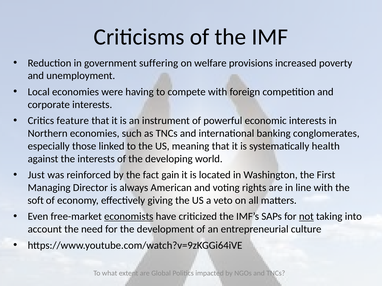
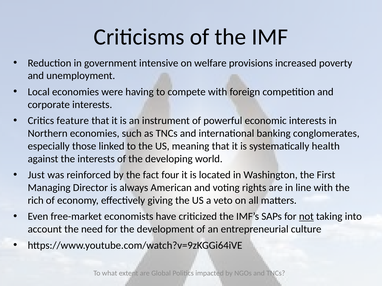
suffering: suffering -> intensive (159, 63)
gain: gain -> four (170, 175)
soft: soft -> rich (36, 201)
economists underline: present -> none (129, 217)
